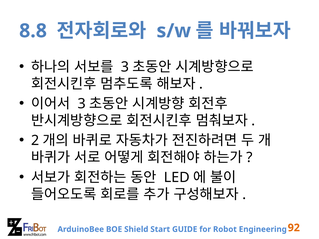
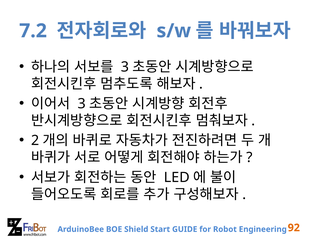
8.8: 8.8 -> 7.2 (33, 31)
